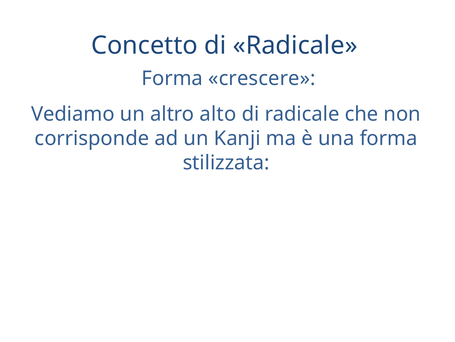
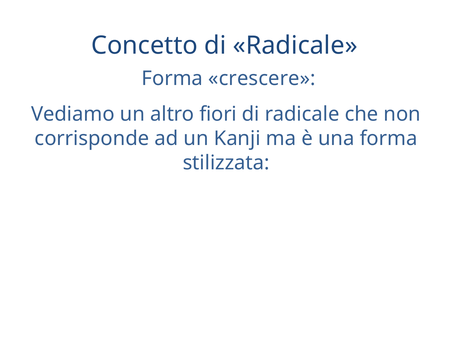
alto: alto -> fiori (218, 114)
